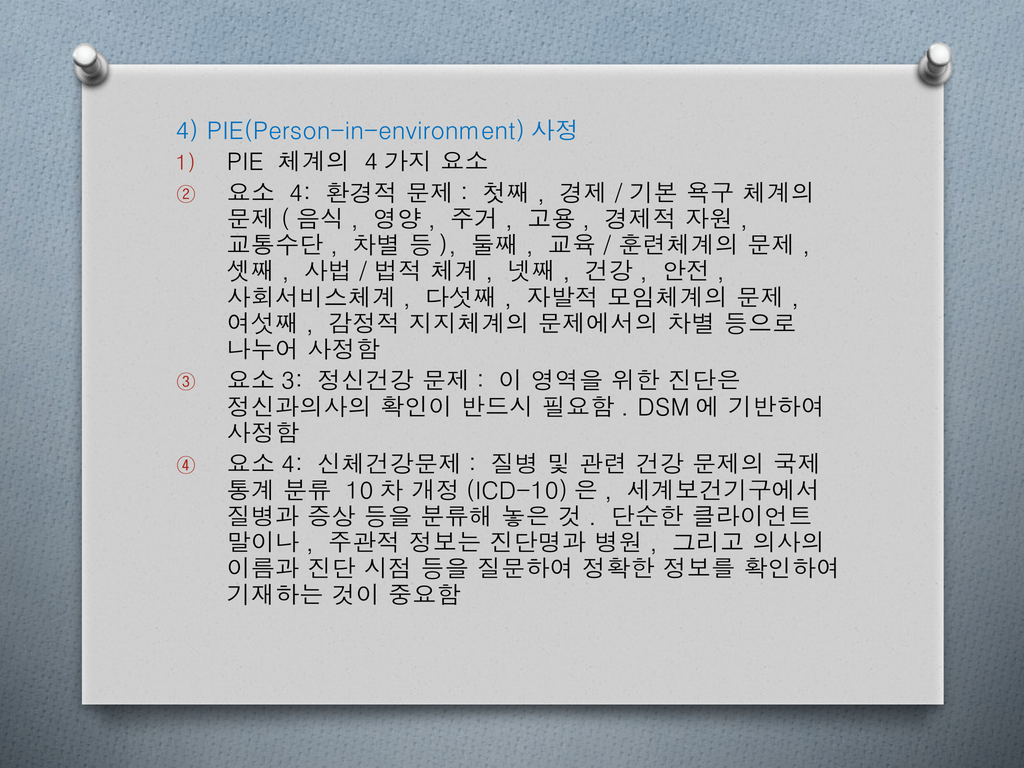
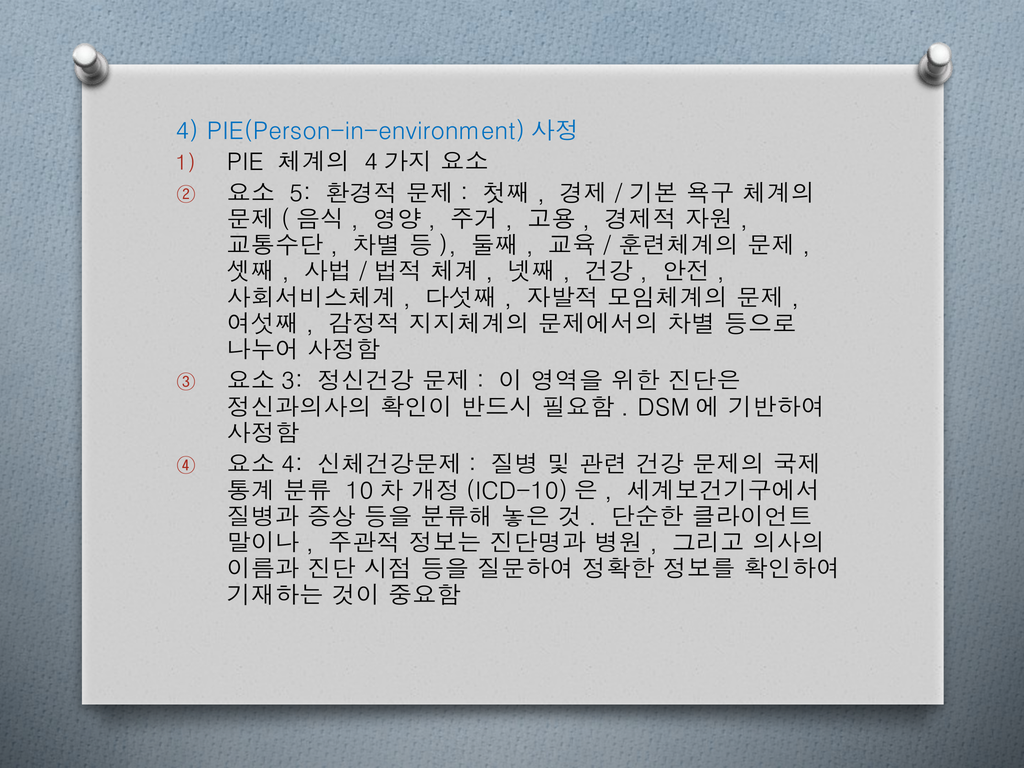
4: 4 -> 5 (300, 194)
